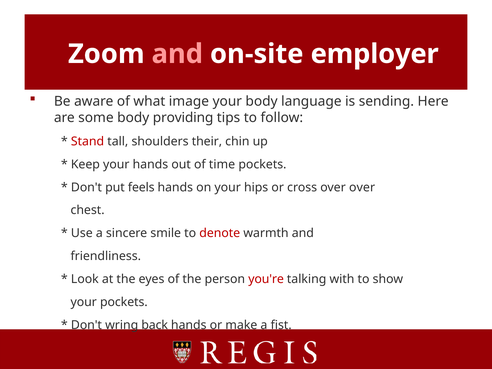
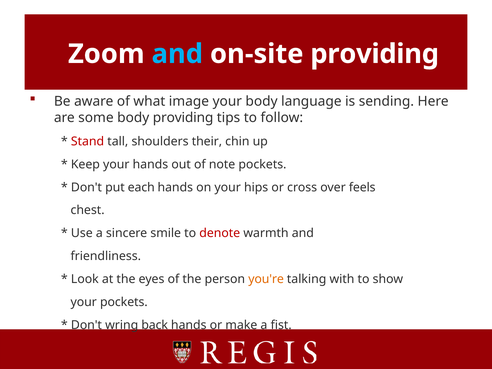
and colour: pink -> light blue (177, 54)
on-site employer: employer -> providing (375, 54)
time: time -> note (222, 164)
feels: feels -> each (141, 187)
over over: over -> feels (362, 187)
you're colour: red -> orange (266, 279)
